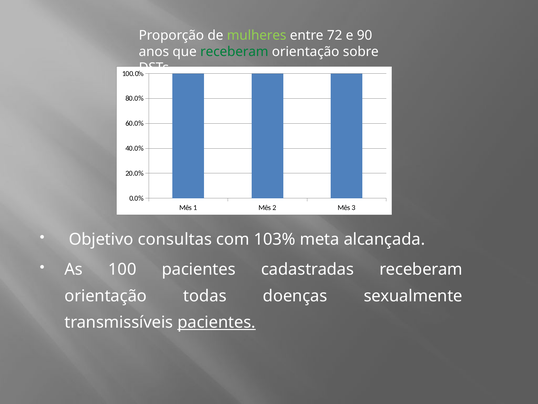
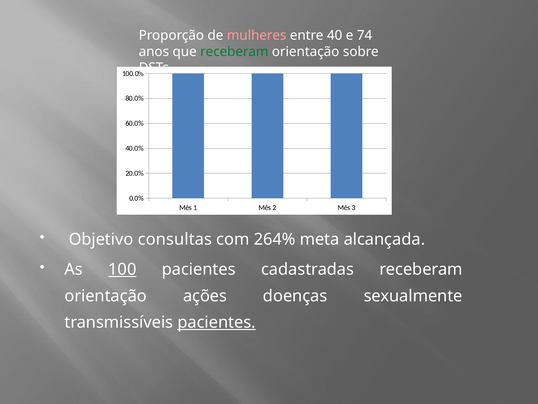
mulheres colour: light green -> pink (257, 35)
72: 72 -> 40 (335, 35)
90: 90 -> 74 (365, 35)
103%: 103% -> 264% (275, 239)
100 underline: none -> present (122, 269)
todas: todas -> ações (205, 296)
